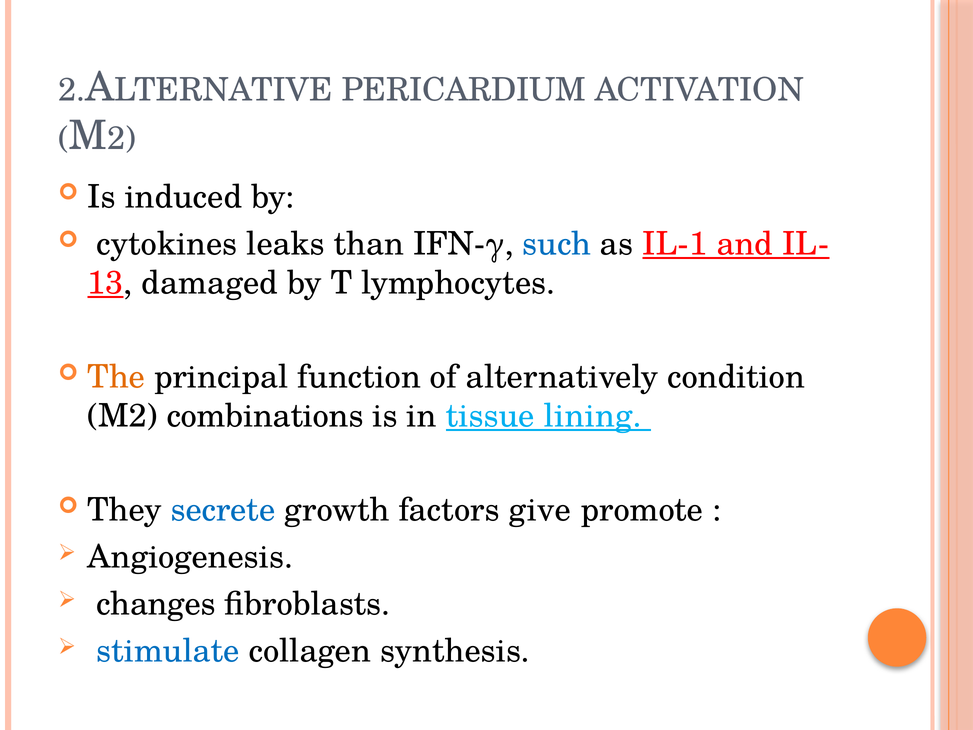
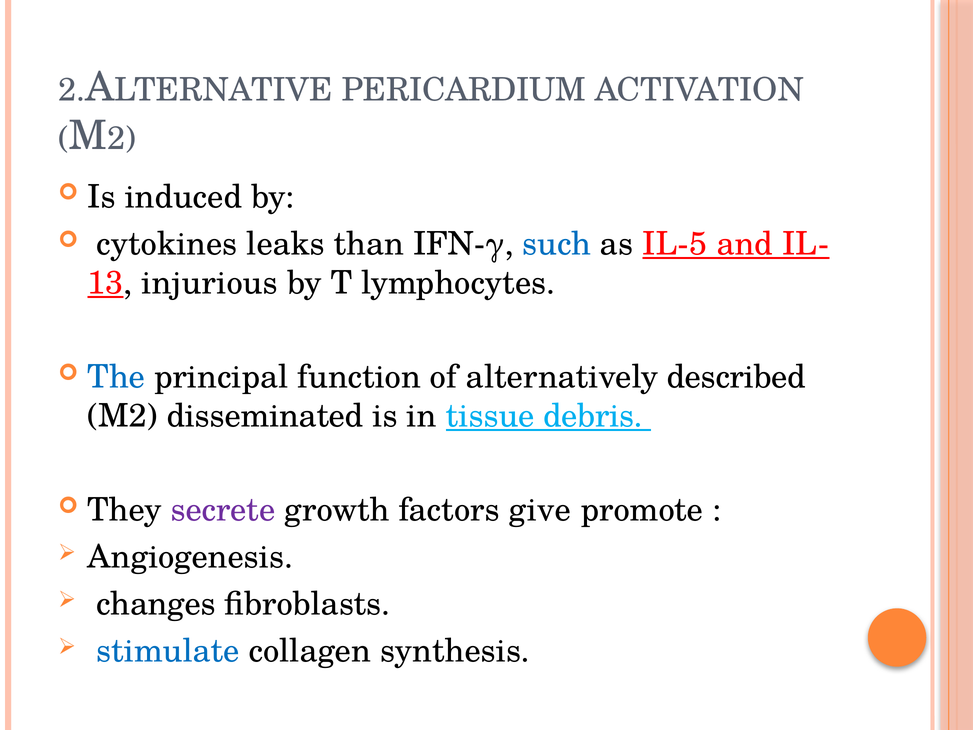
IL-1: IL-1 -> IL-5 (675, 244)
damaged: damaged -> injurious (210, 283)
The colour: orange -> blue (116, 377)
condition: condition -> described (736, 377)
combinations: combinations -> disseminated (265, 416)
lining: lining -> debris (593, 416)
secrete colour: blue -> purple (223, 510)
